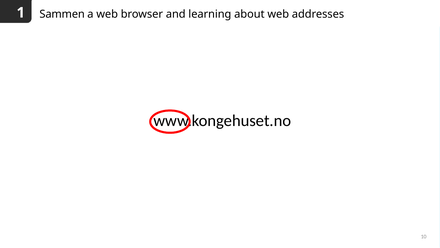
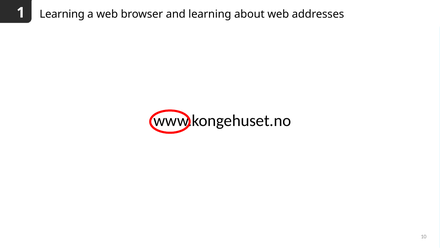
Sammen: Sammen -> Learning (62, 14)
